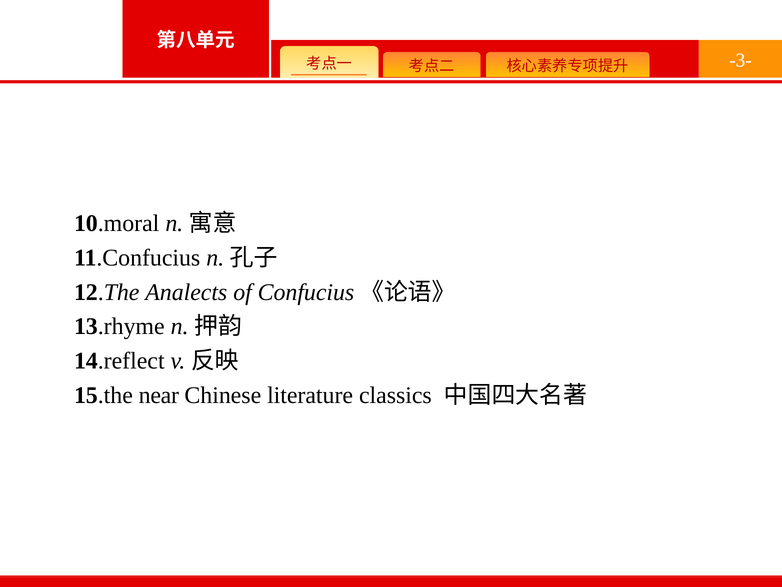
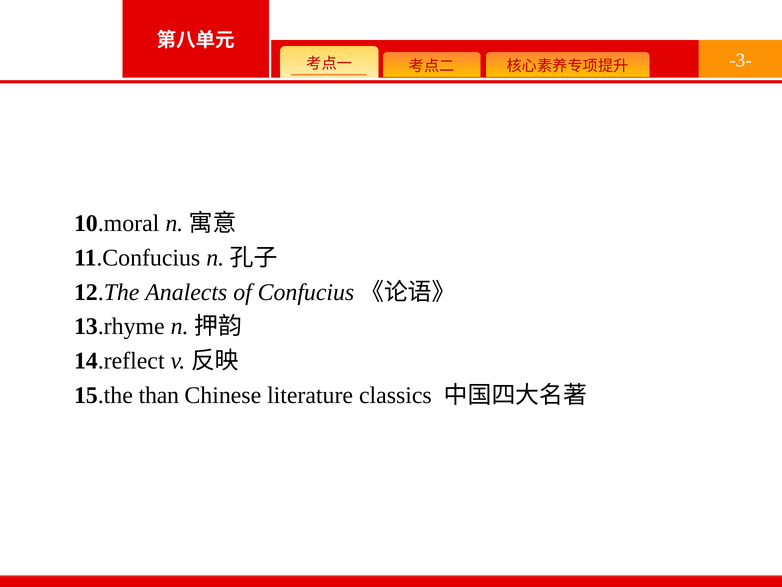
near: near -> than (159, 395)
